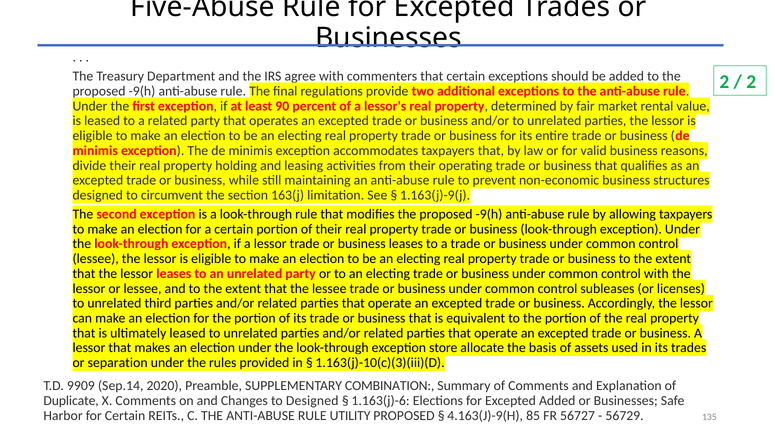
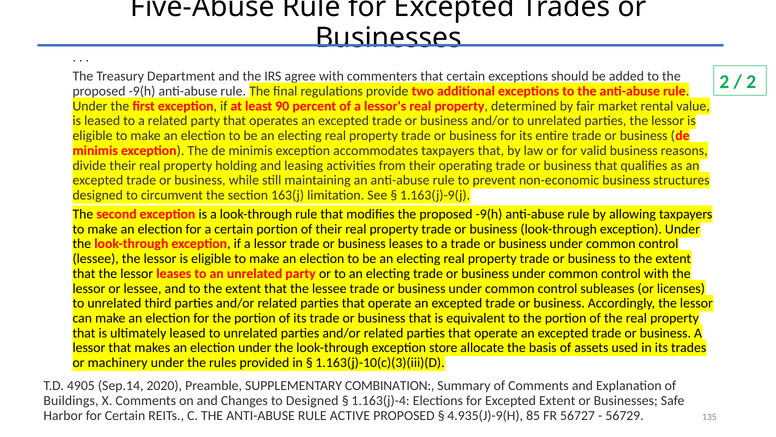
separation: separation -> machinery (118, 362)
9909: 9909 -> 4905 (81, 385)
Duplicate: Duplicate -> Buildings (71, 400)
1.163(j)-6: 1.163(j)-6 -> 1.163(j)-4 (381, 400)
Excepted Added: Added -> Extent (557, 400)
UTILITY: UTILITY -> ACTIVE (350, 415)
4.163(J)-9(H: 4.163(J)-9(H -> 4.935(J)-9(H (485, 415)
